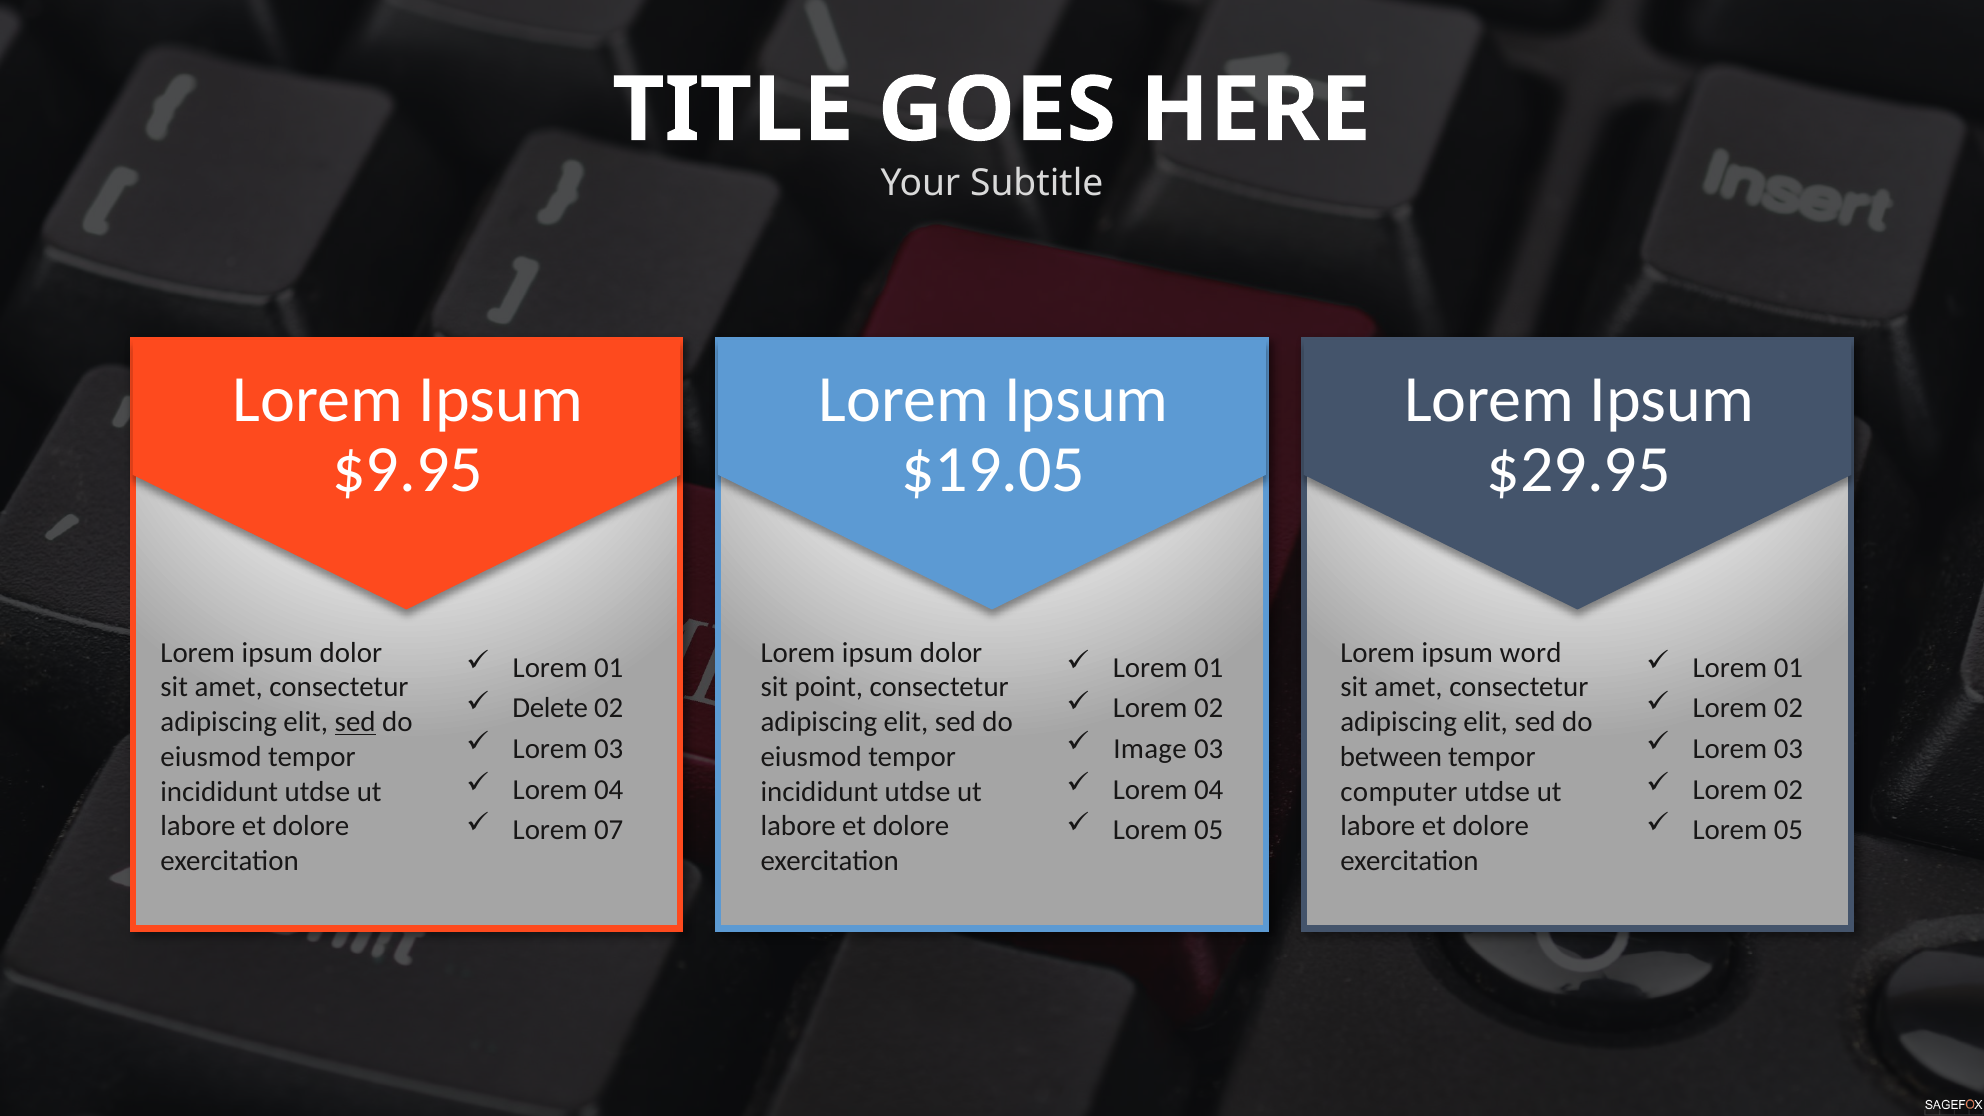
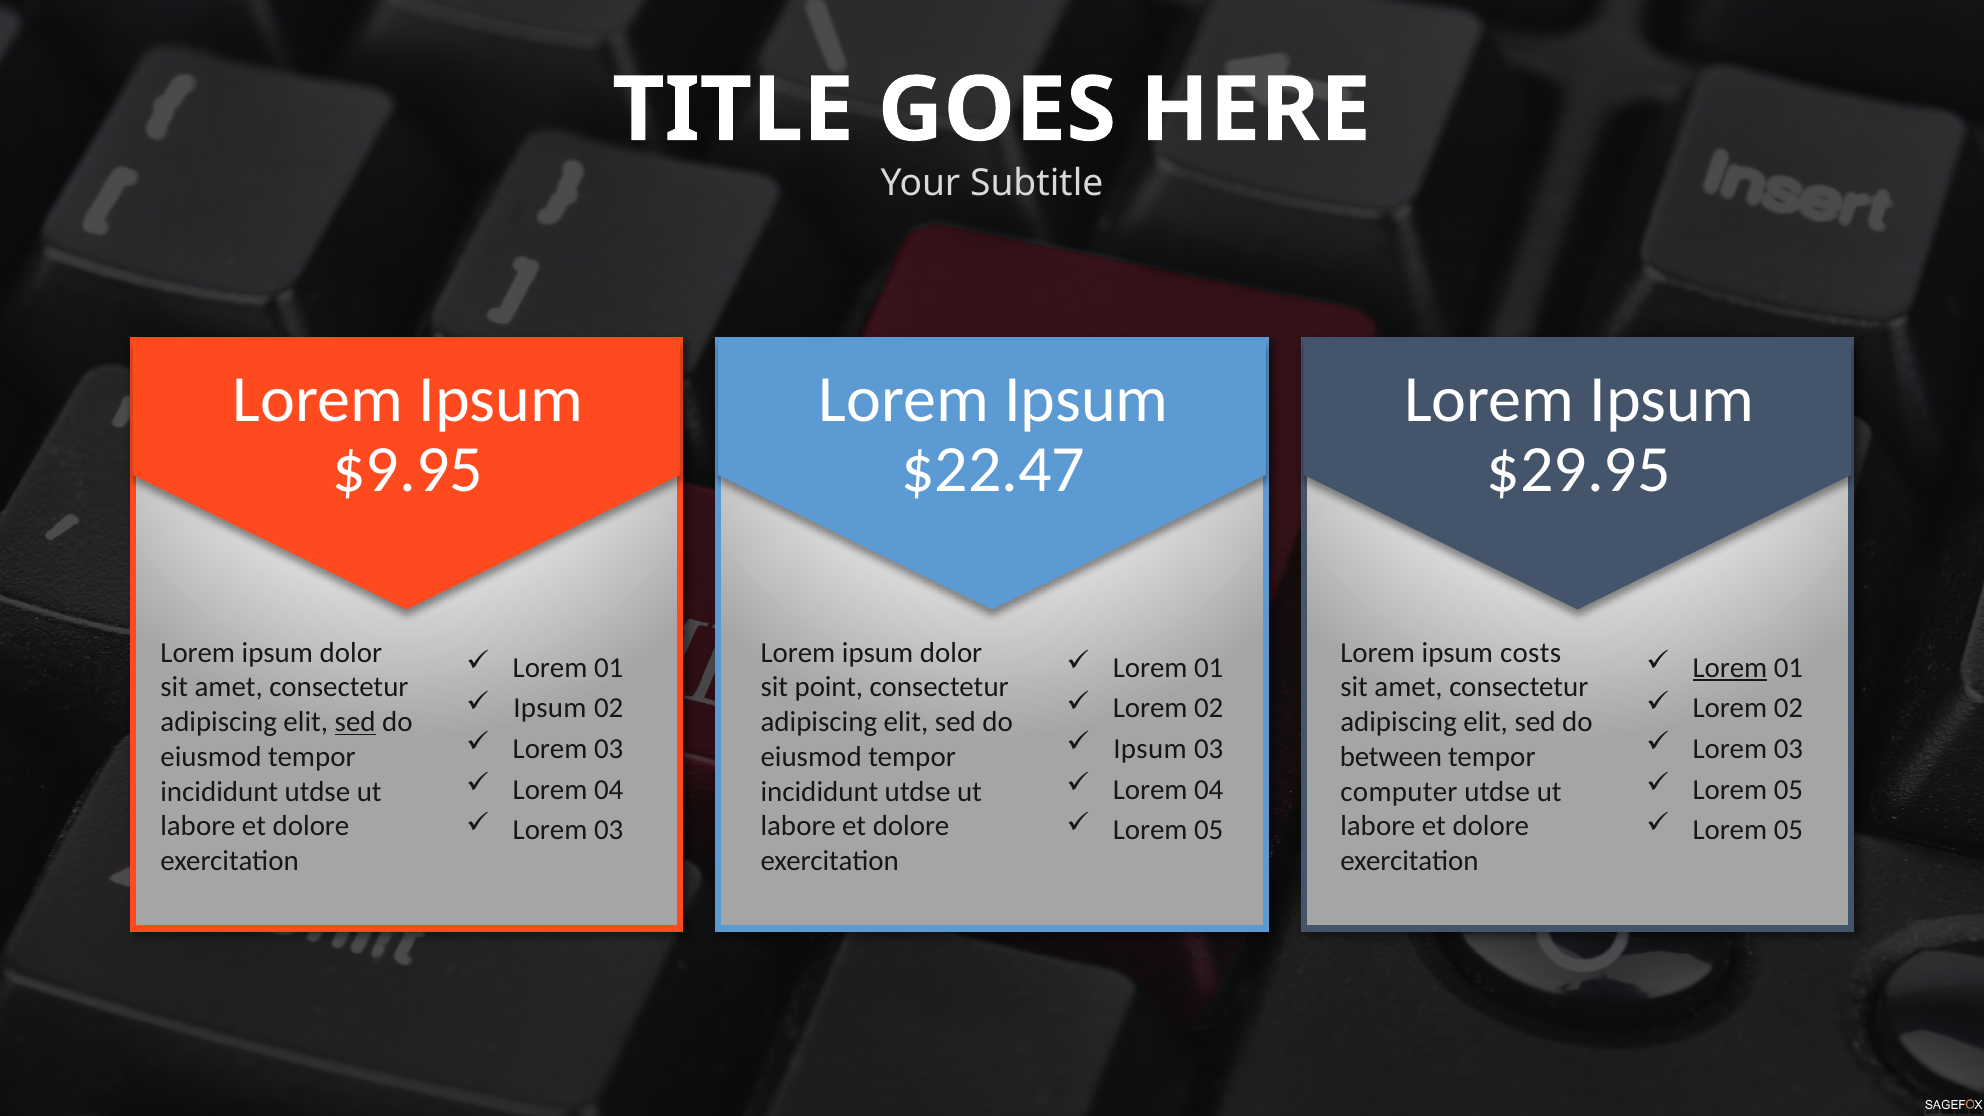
$19.05: $19.05 -> $22.47 (993, 469)
word: word -> costs (1531, 653)
Lorem underline: none -> present (1730, 668)
Delete: Delete -> Ipsum (550, 708)
Image: Image -> Ipsum (1150, 749)
02: 02 -> 05 (1789, 789)
07: 07 -> 03 (609, 830)
